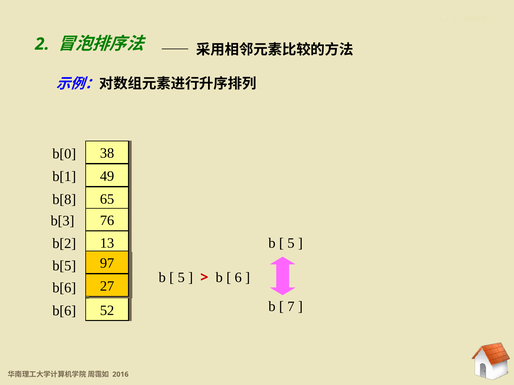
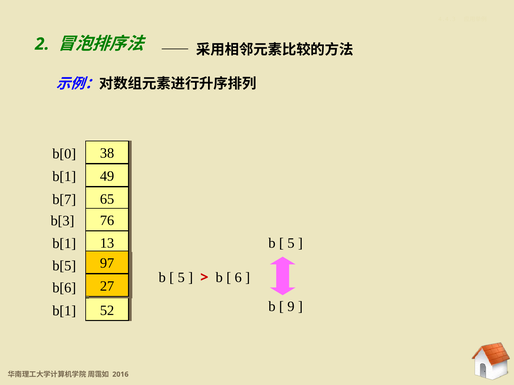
b[8: b[8 -> b[7 (64, 200)
b[2: b[2 -> b[1 (64, 244)
7: 7 -> 9 (291, 307)
b[6: b[6 -> b[1 (64, 311)
